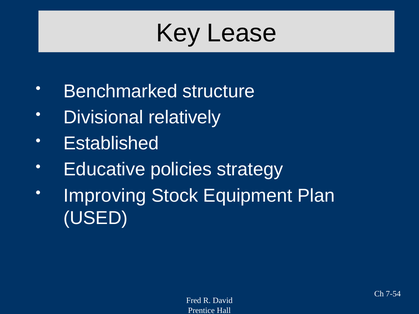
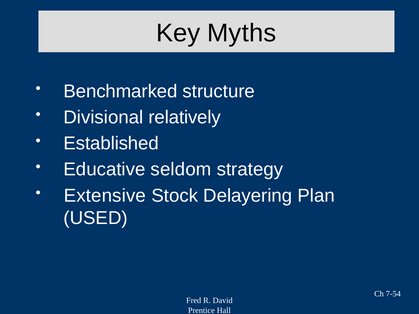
Lease: Lease -> Myths (242, 33)
policies: policies -> seldom (181, 170)
Improving: Improving -> Extensive (105, 196)
Equipment: Equipment -> Delayering (248, 196)
